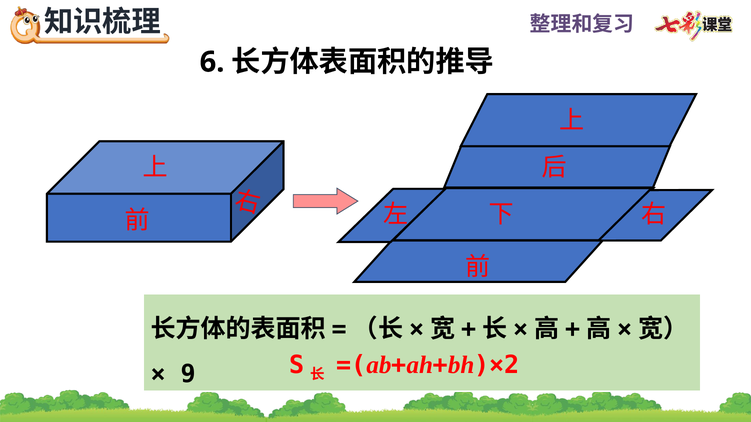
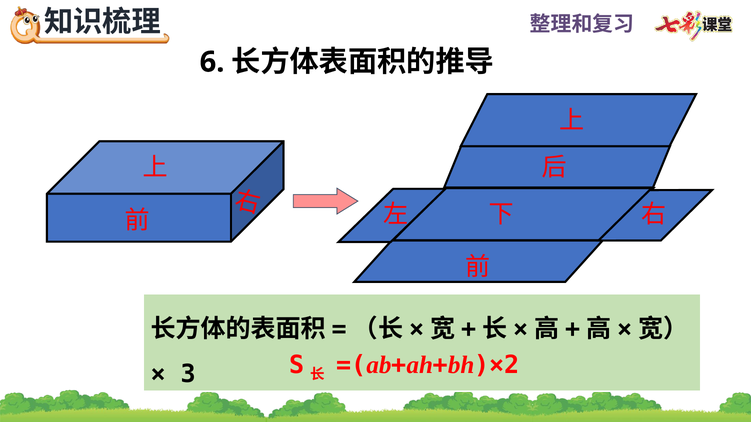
9: 9 -> 3 (188, 375)
